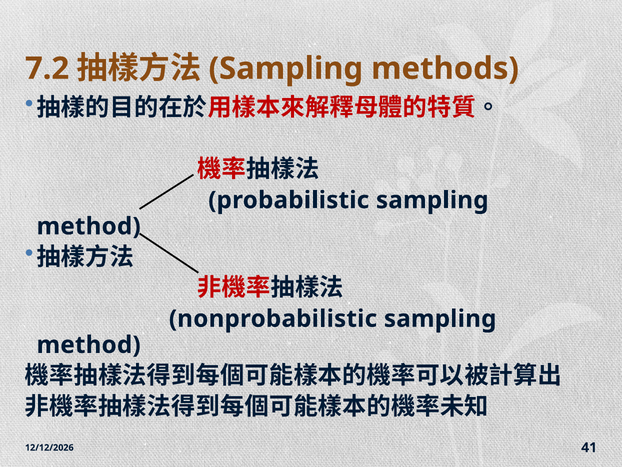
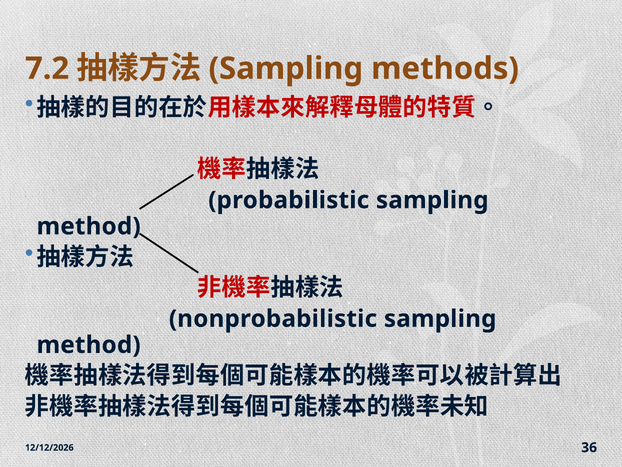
41: 41 -> 36 (589, 447)
